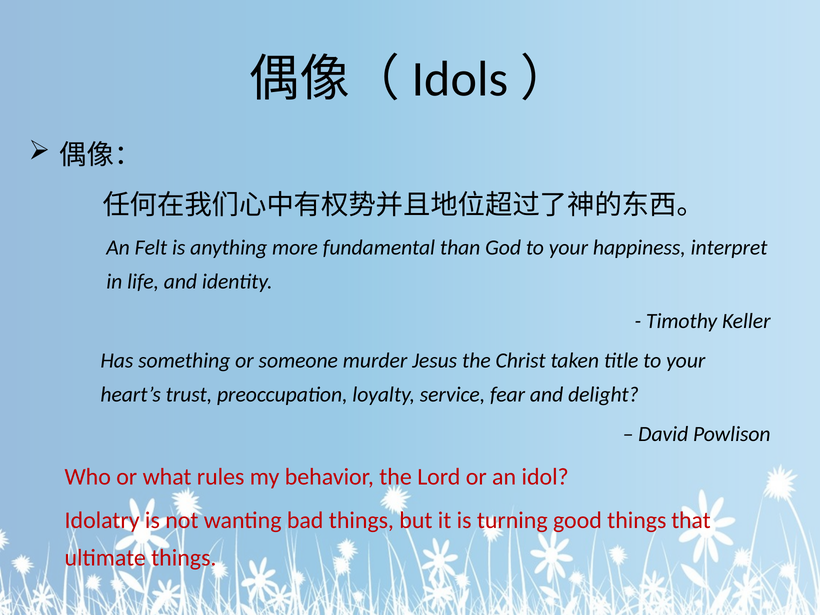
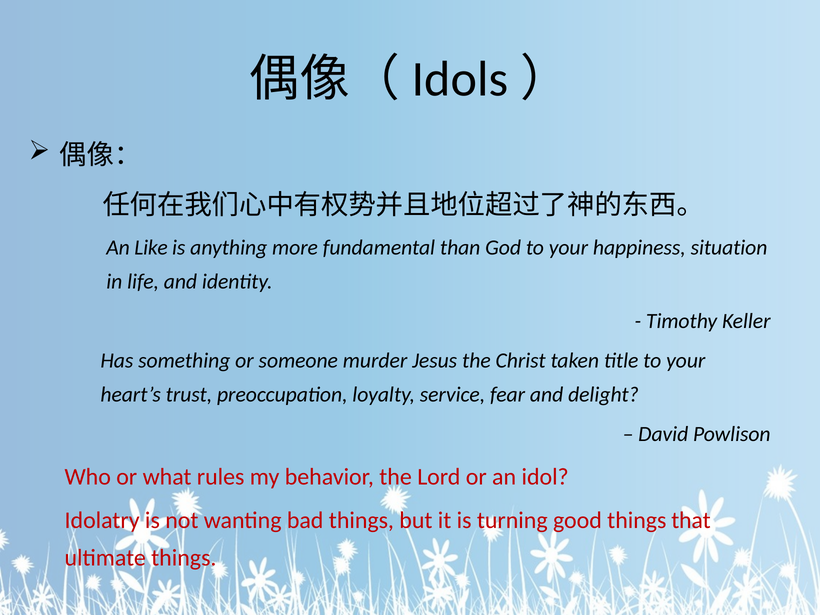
Felt: Felt -> Like (151, 248)
interpret: interpret -> situation (729, 248)
